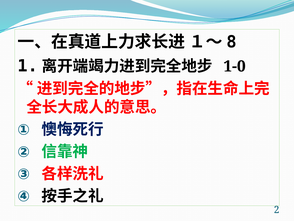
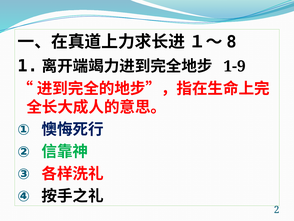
1-0: 1-0 -> 1-9 (235, 66)
